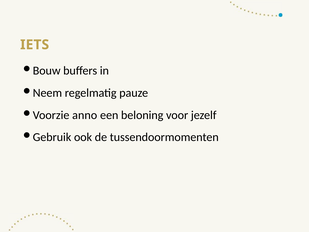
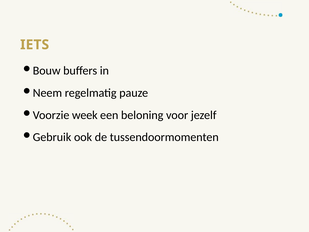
anno: anno -> week (85, 115)
